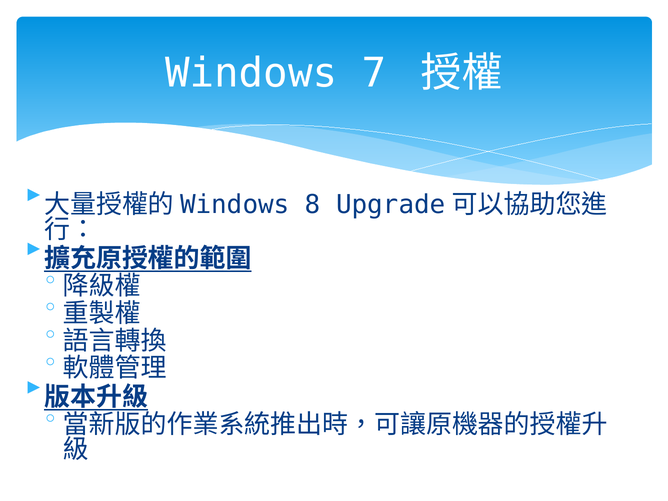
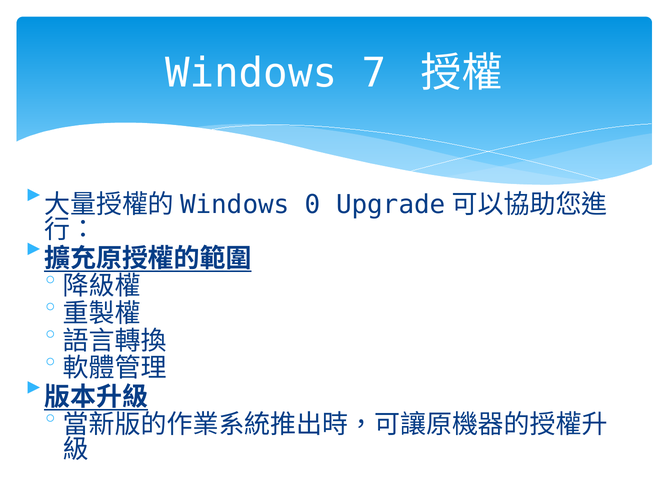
8: 8 -> 0 (313, 205)
